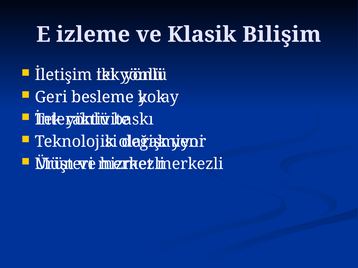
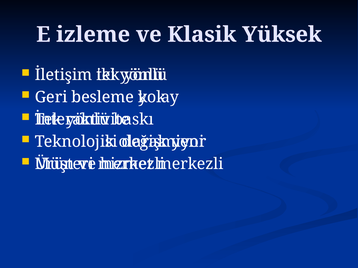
Bilişim: Bilişim -> Yüksek (282, 35)
